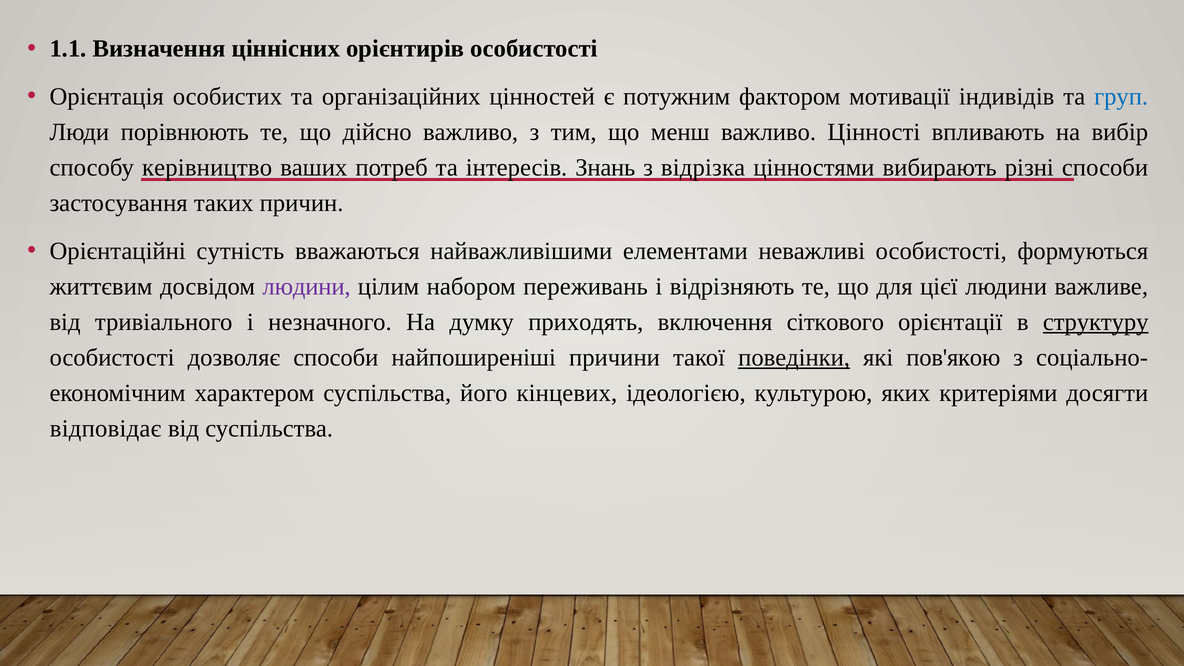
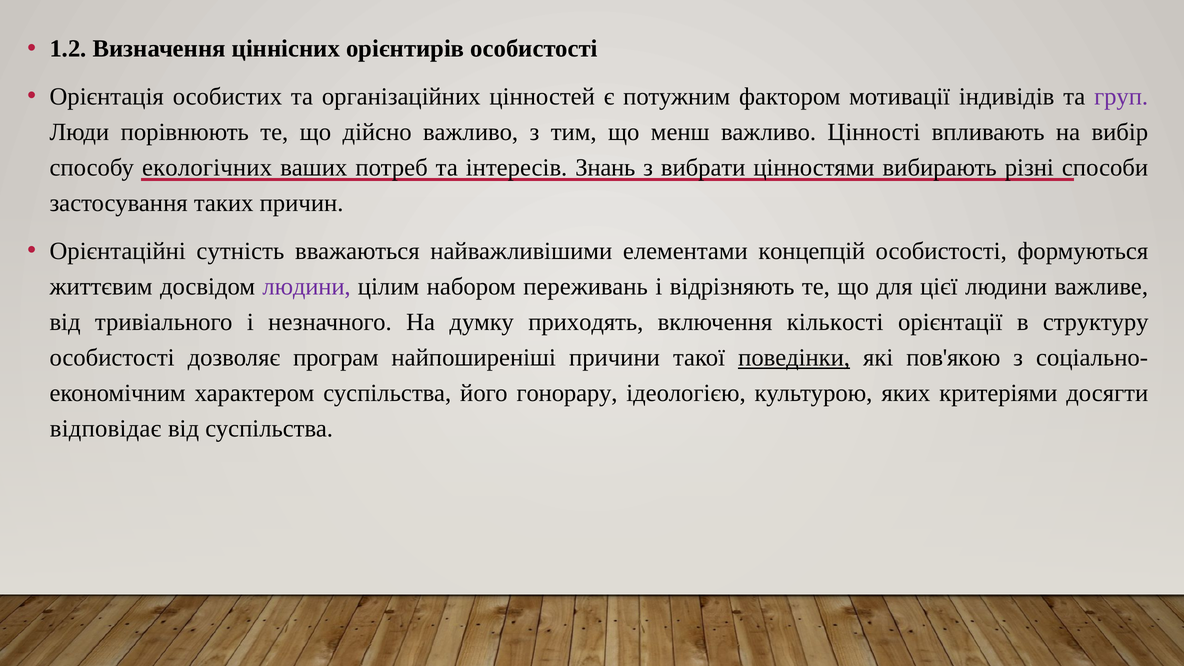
1.1: 1.1 -> 1.2 (68, 49)
груп colour: blue -> purple (1121, 97)
керівництво: керівництво -> екологічних (207, 168)
відрізка: відрізка -> вибрати (703, 168)
неважливі: неважливі -> концепцій (812, 251)
сіткового: сіткового -> кількості (835, 322)
структуру underline: present -> none (1096, 322)
дозволяє способи: способи -> програм (336, 358)
кінцевих: кінцевих -> гонорару (567, 393)
